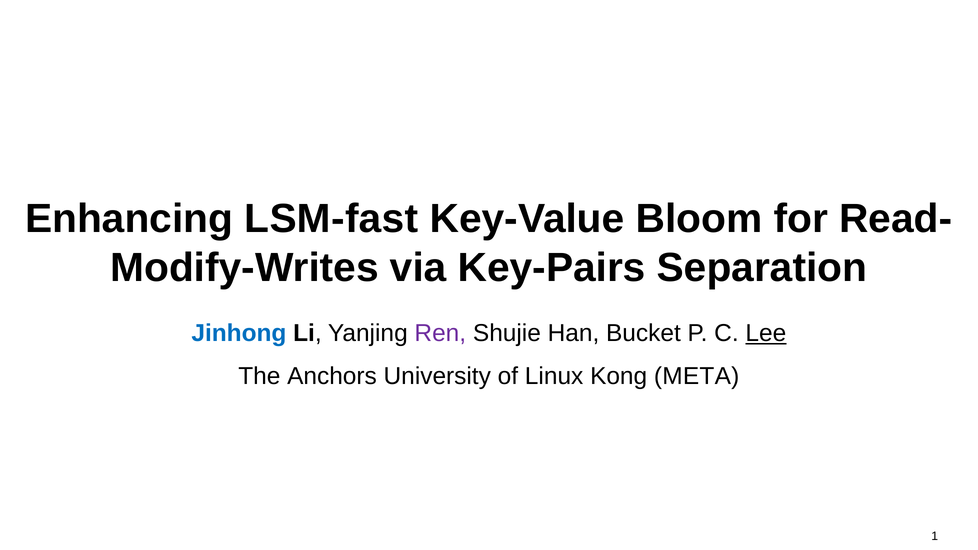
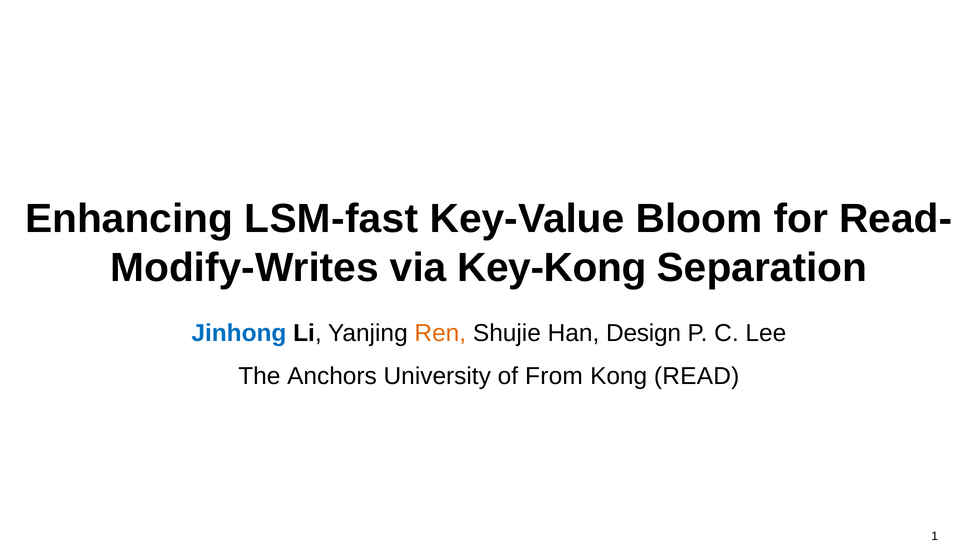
Key-Pairs: Key-Pairs -> Key-Kong (552, 268)
Ren colour: purple -> orange (440, 333)
Bucket: Bucket -> Design (644, 333)
Lee underline: present -> none (766, 333)
Linux: Linux -> From (554, 376)
META: META -> READ (697, 376)
